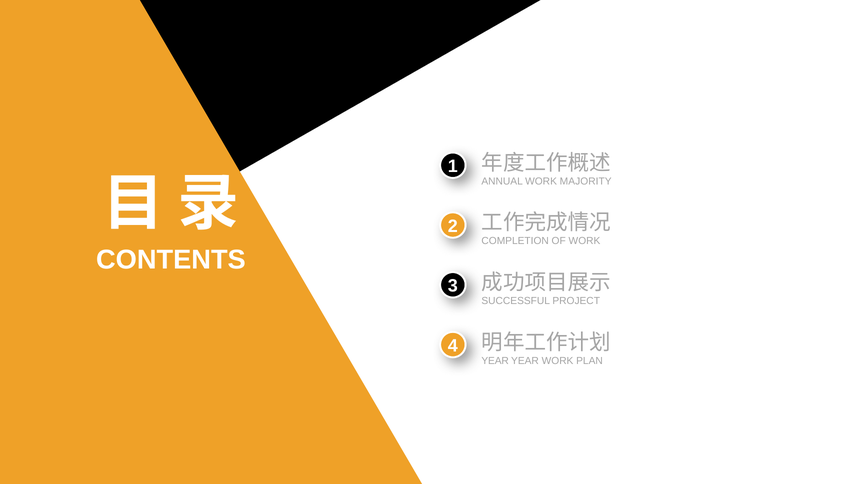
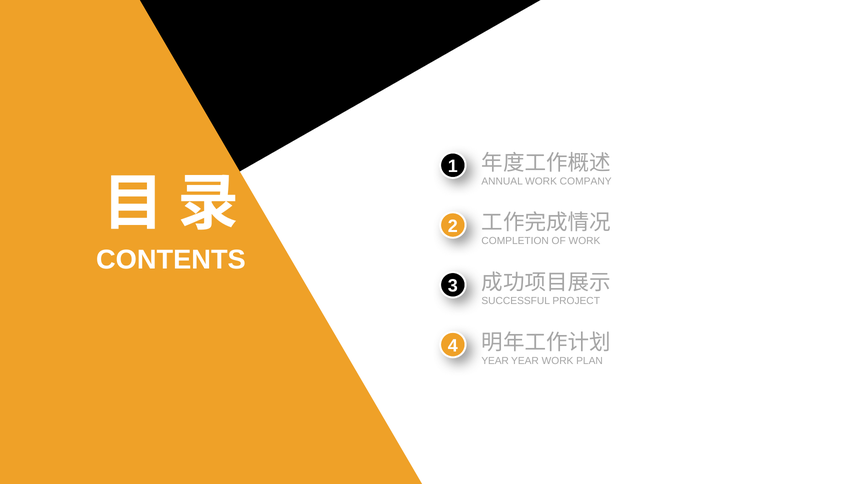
MAJORITY: MAJORITY -> COMPANY (586, 181)
